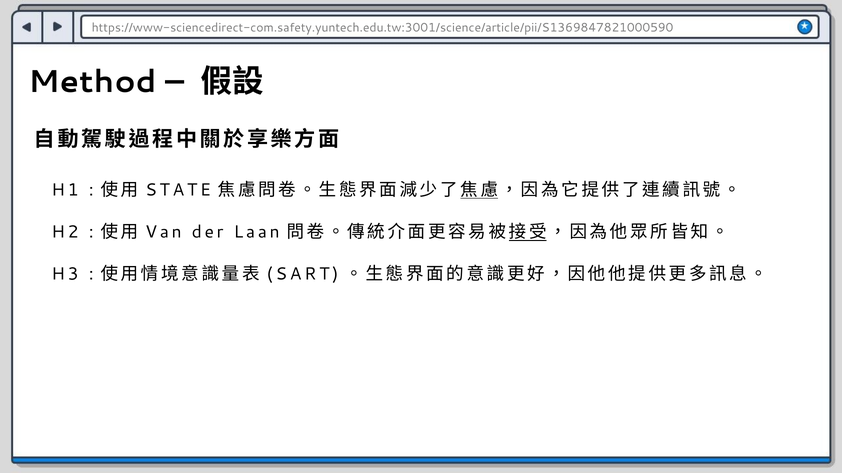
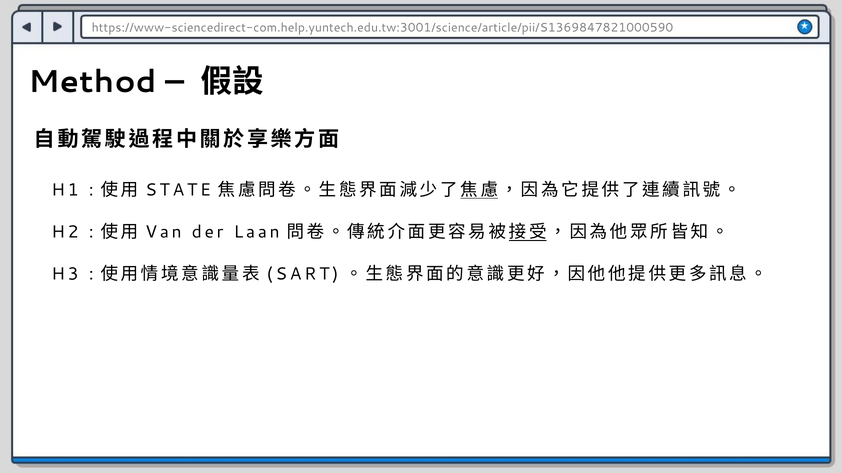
https://www-sciencedirect-com.safety.yuntech.edu.tw:3001/science/article/pii/S1369847821000590: https://www-sciencedirect-com.safety.yuntech.edu.tw:3001/science/article/pii/S1369847821000590 -> https://www-sciencedirect-com.help.yuntech.edu.tw:3001/science/article/pii/S1369847821000590 (382, 28)
